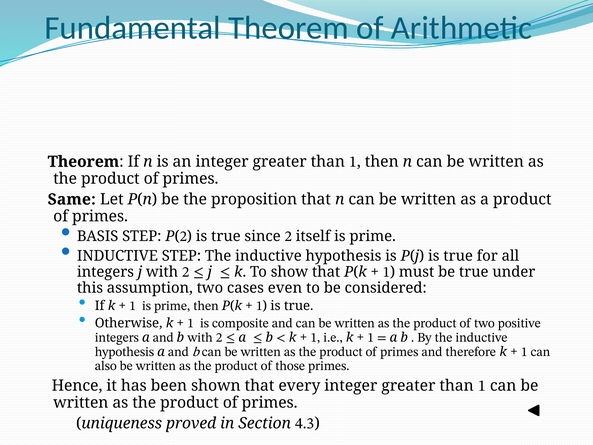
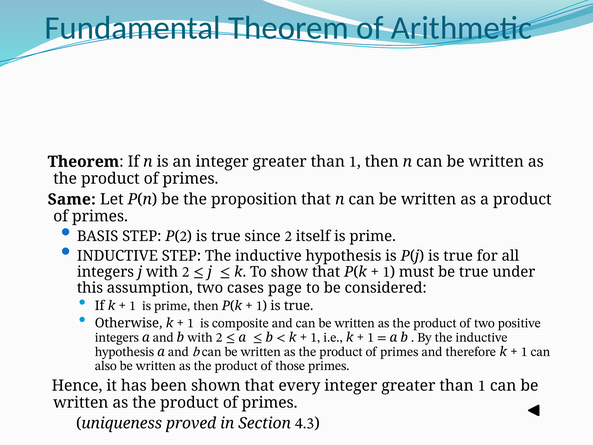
even: even -> page (285, 288)
